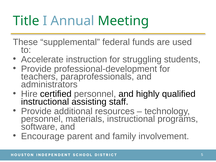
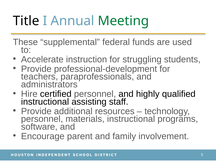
Title colour: green -> black (26, 21)
